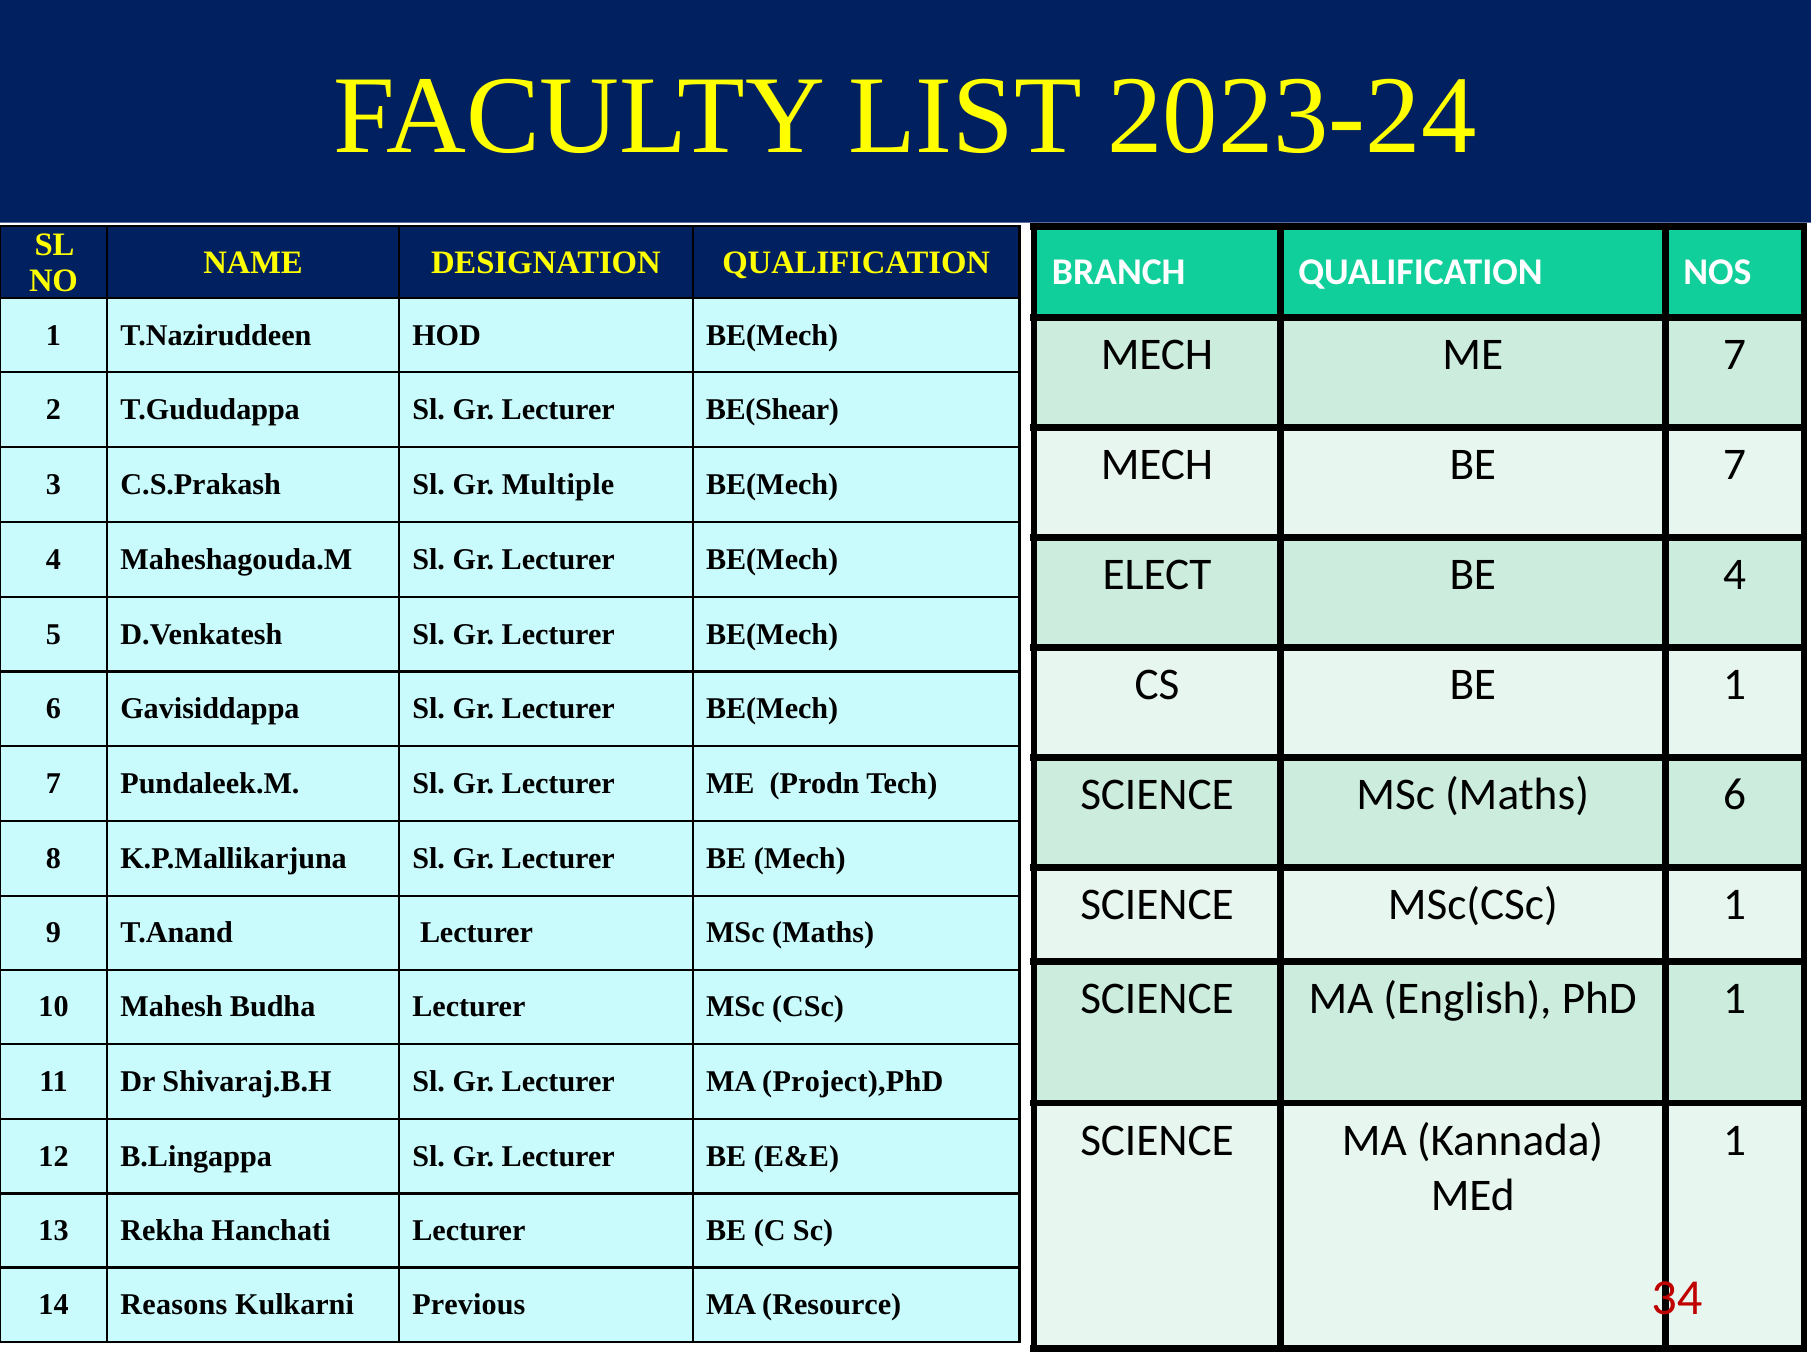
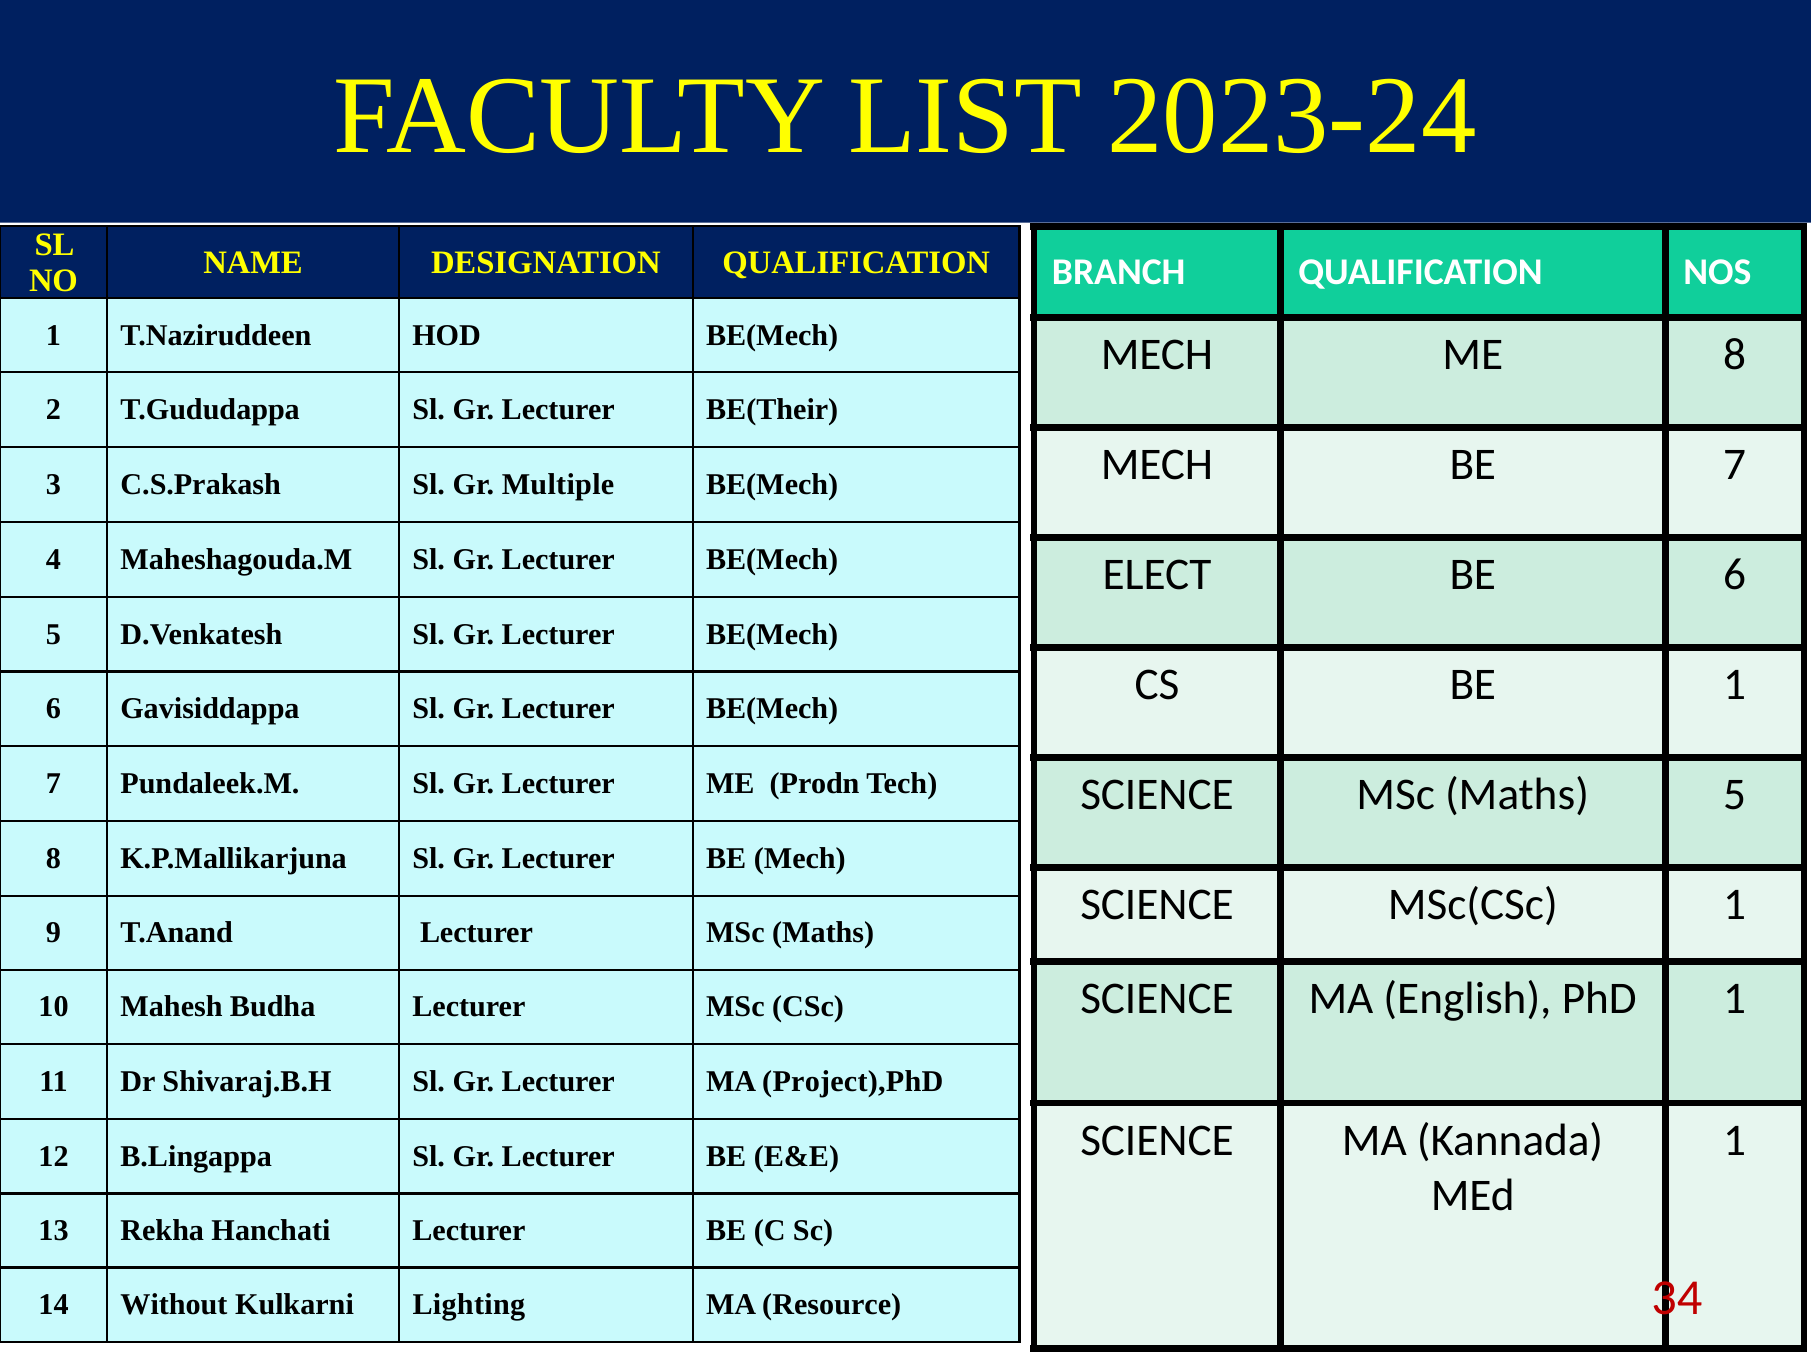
ME 7: 7 -> 8 (1735, 355)
BE(Shear: BE(Shear -> BE(Their (772, 410)
BE 4: 4 -> 6 (1735, 575)
Maths 6: 6 -> 5 (1735, 795)
Reasons: Reasons -> Without (174, 1305)
Previous: Previous -> Lighting (469, 1305)
